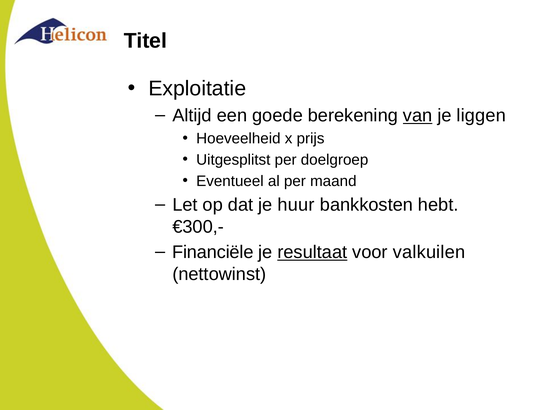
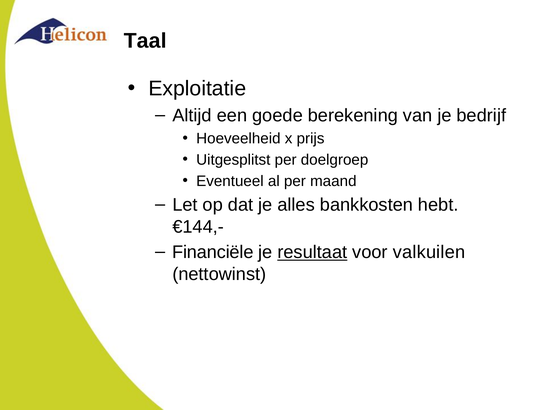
Titel: Titel -> Taal (145, 41)
van underline: present -> none (418, 116)
liggen: liggen -> bedrijf (481, 116)
huur: huur -> alles (296, 205)
€300,-: €300,- -> €144,- (198, 227)
